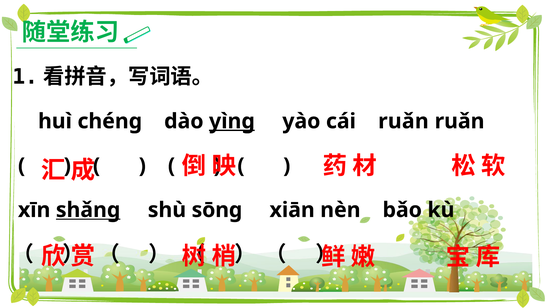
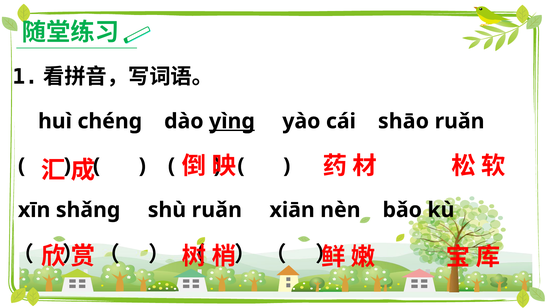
cái ruǎn: ruǎn -> shāo (403, 121)
shǎnɡ underline: present -> none (88, 210)
shù sōnɡ: sōnɡ -> ruǎn (217, 210)
